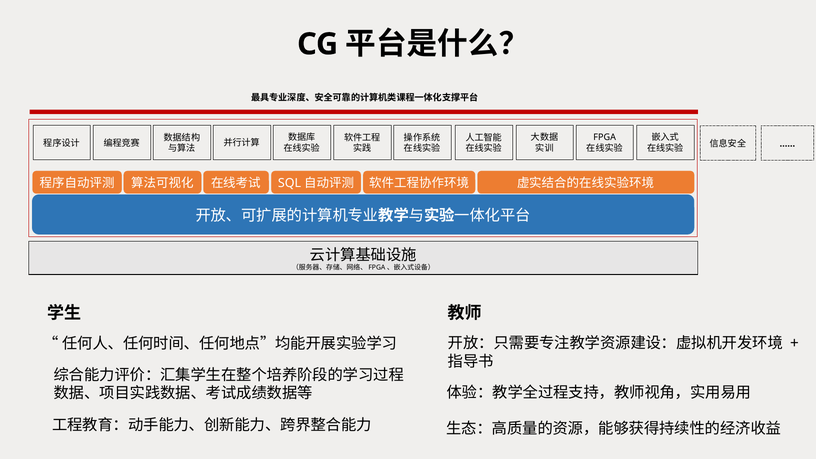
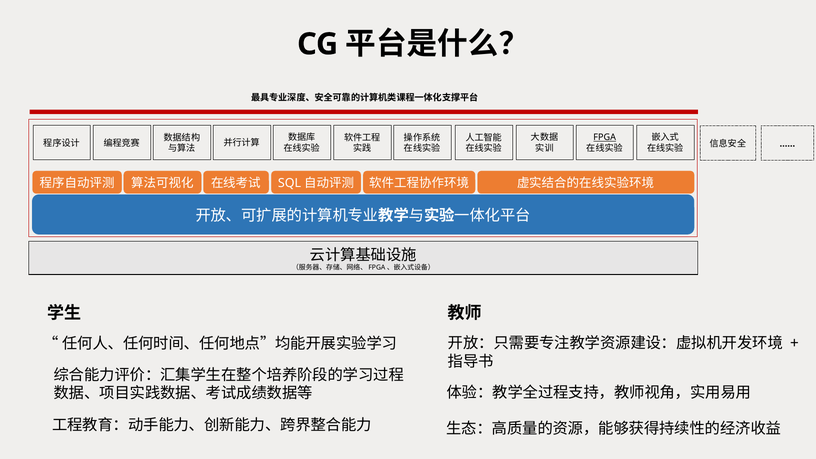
FPGA underline: none -> present (605, 137)
